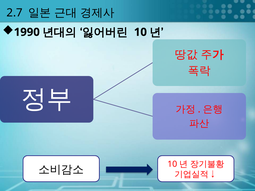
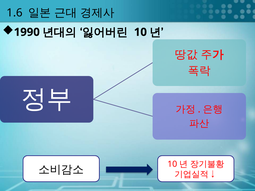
2.7: 2.7 -> 1.6 (15, 13)
